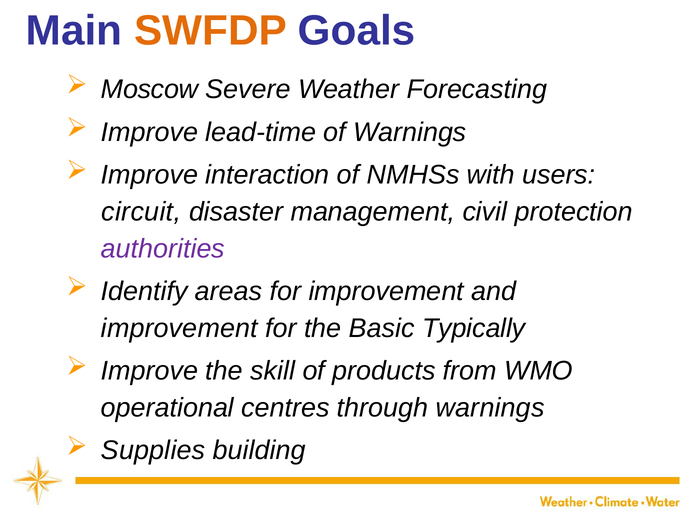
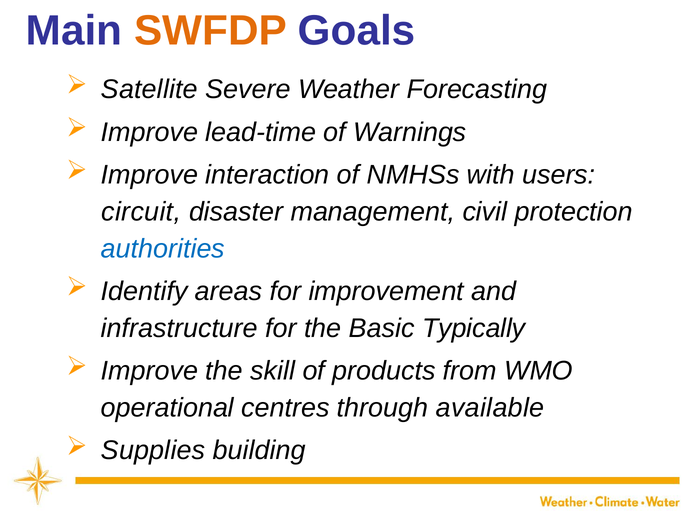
Moscow: Moscow -> Satellite (149, 89)
authorities colour: purple -> blue (163, 249)
improvement: improvement -> infrastructure (179, 328)
through warnings: warnings -> available (490, 408)
